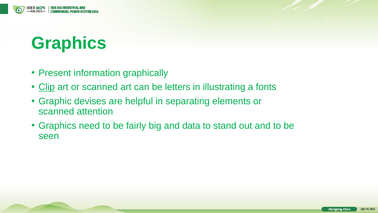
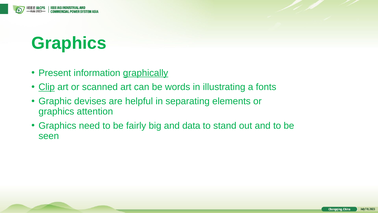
graphically underline: none -> present (146, 73)
letters: letters -> words (178, 87)
scanned: scanned -> graphics (56, 111)
